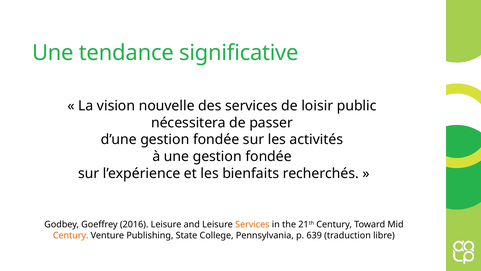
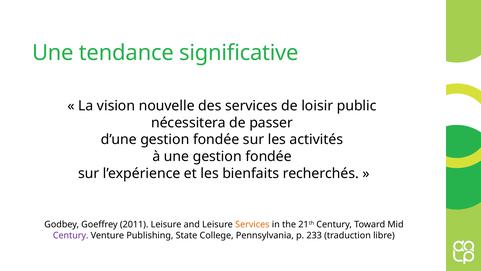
2016: 2016 -> 2011 (134, 224)
Century colour: orange -> purple (71, 235)
639: 639 -> 233 (314, 235)
